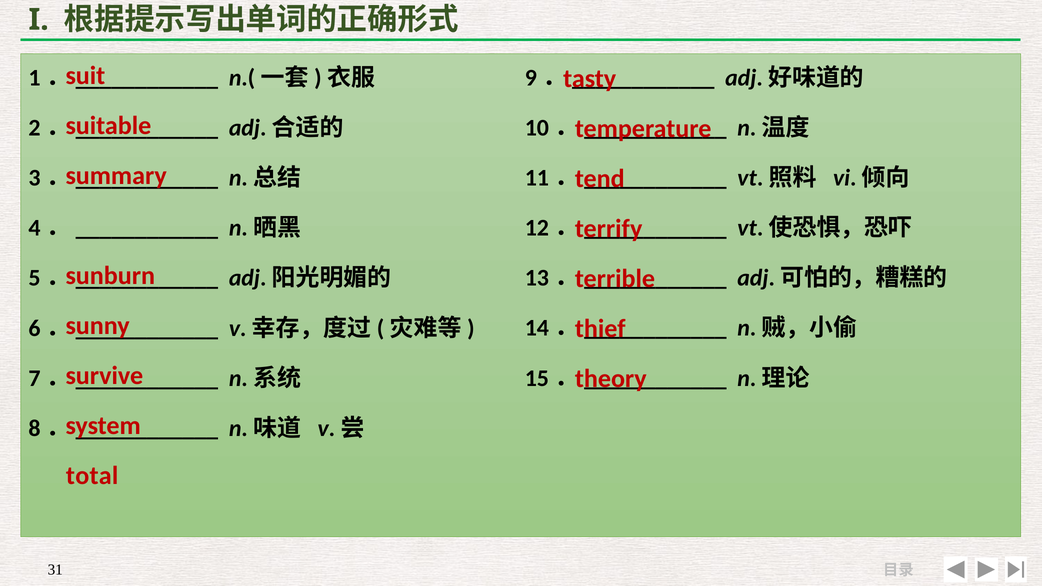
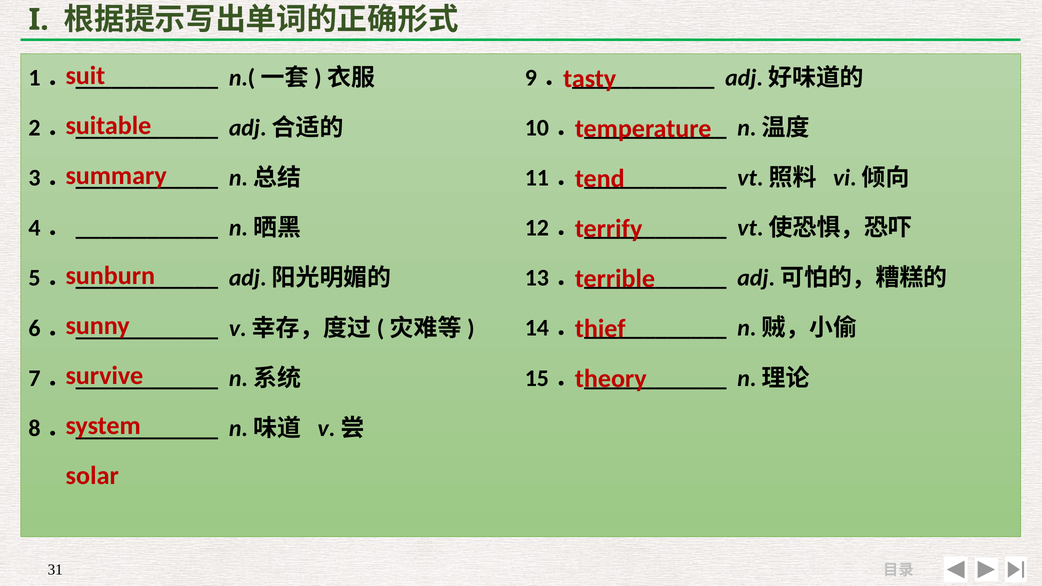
total: total -> solar (92, 476)
